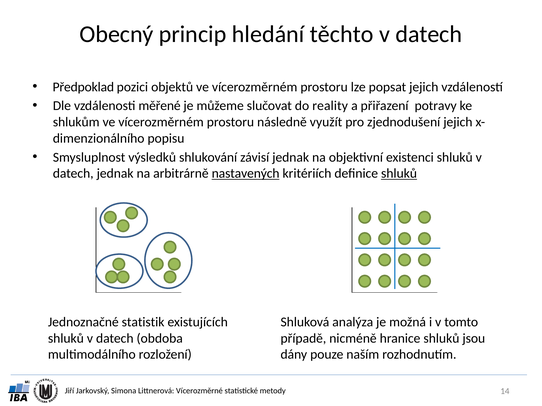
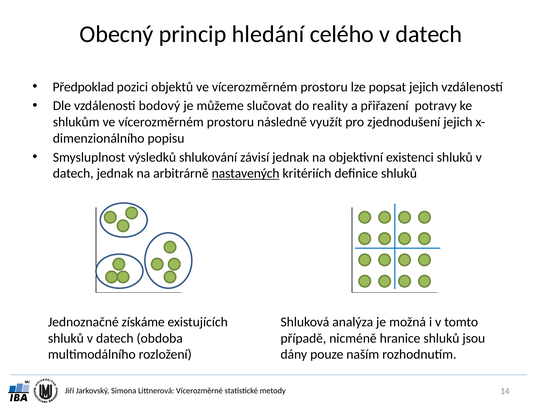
těchto: těchto -> celého (342, 34)
měřené: měřené -> bodový (159, 106)
shluků underline: present -> none (399, 174)
statistik: statistik -> získáme (143, 322)
